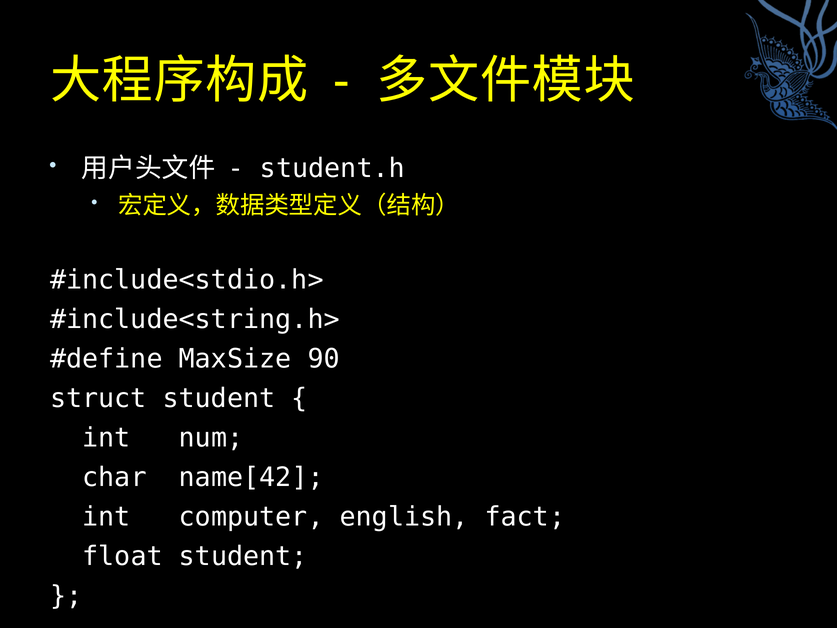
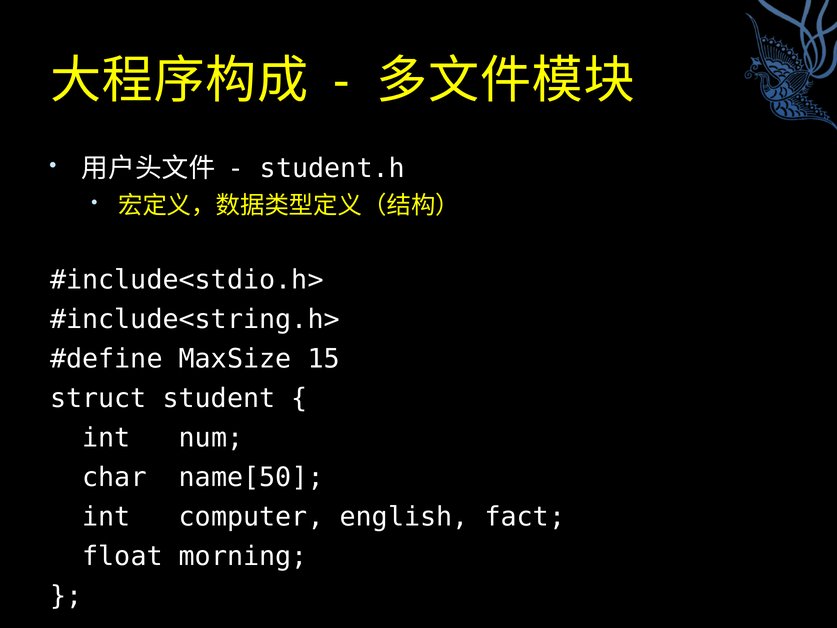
90: 90 -> 15 (324, 359)
name[42: name[42 -> name[50 (251, 477)
float student: student -> morning (243, 556)
